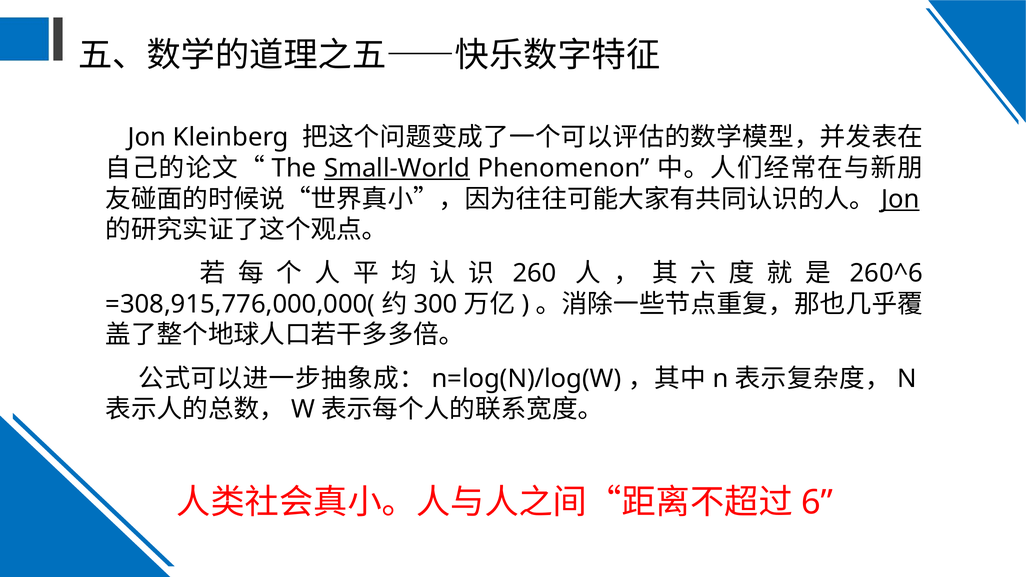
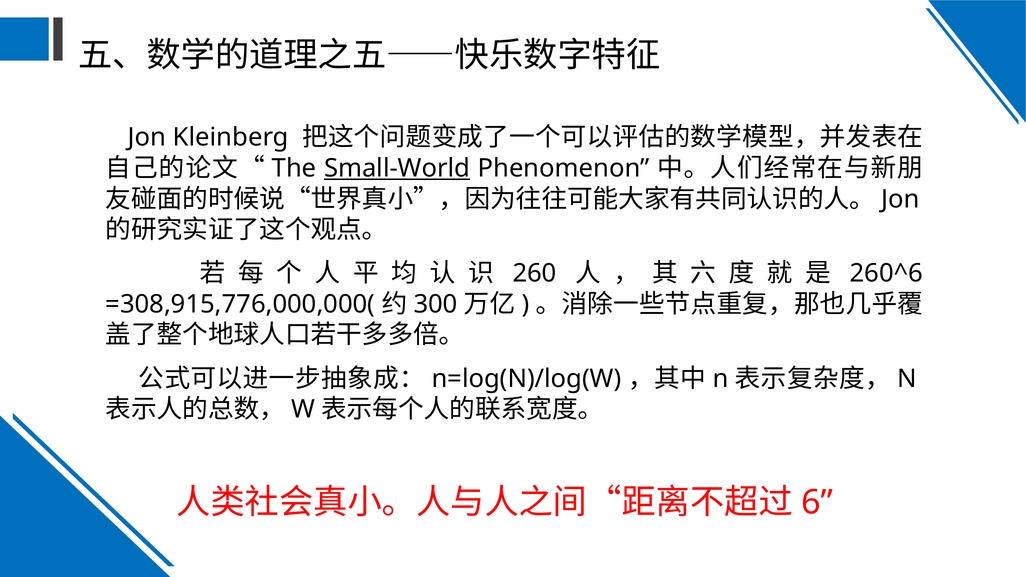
Jon underline: present -> none (900, 199)
